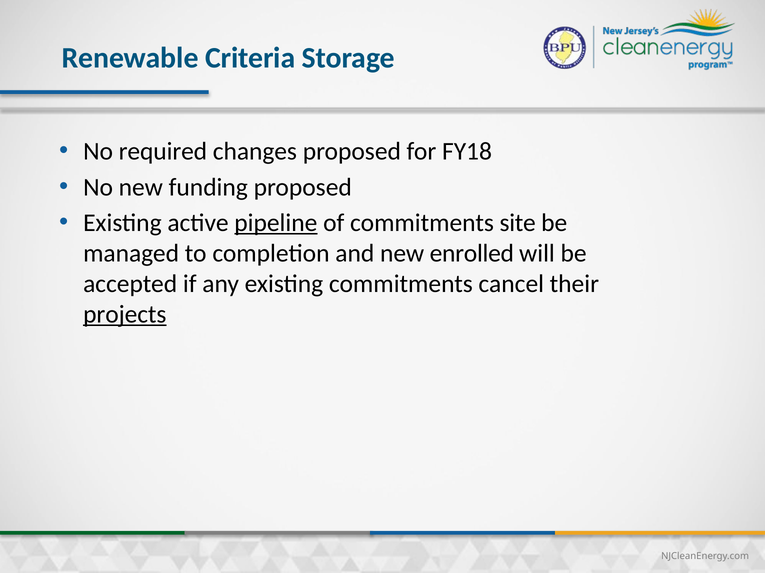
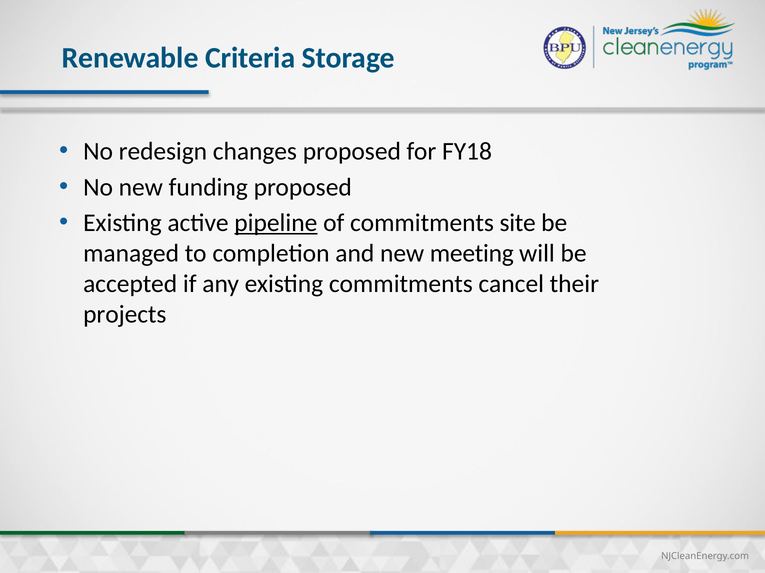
required: required -> redesign (163, 152)
enrolled: enrolled -> meeting (472, 254)
projects underline: present -> none (125, 315)
